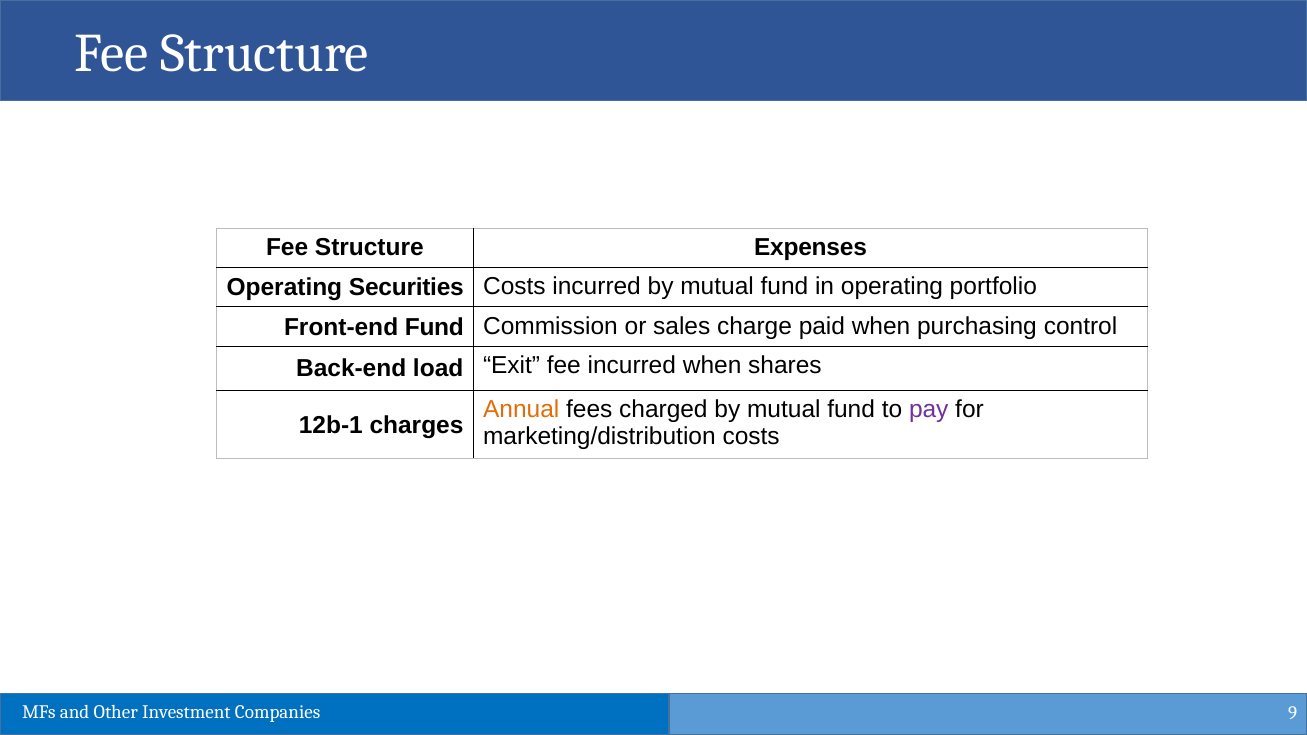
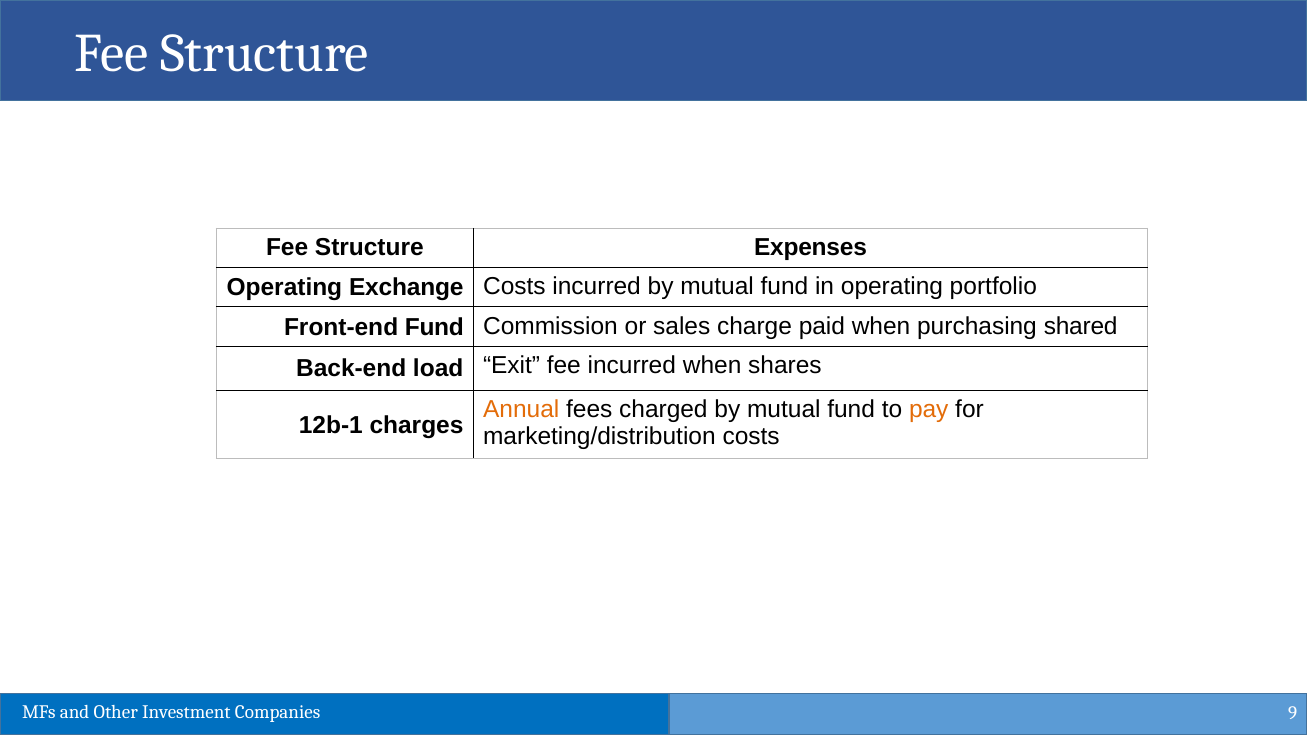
Securities: Securities -> Exchange (406, 288)
control: control -> shared (1081, 326)
pay colour: purple -> orange (929, 409)
